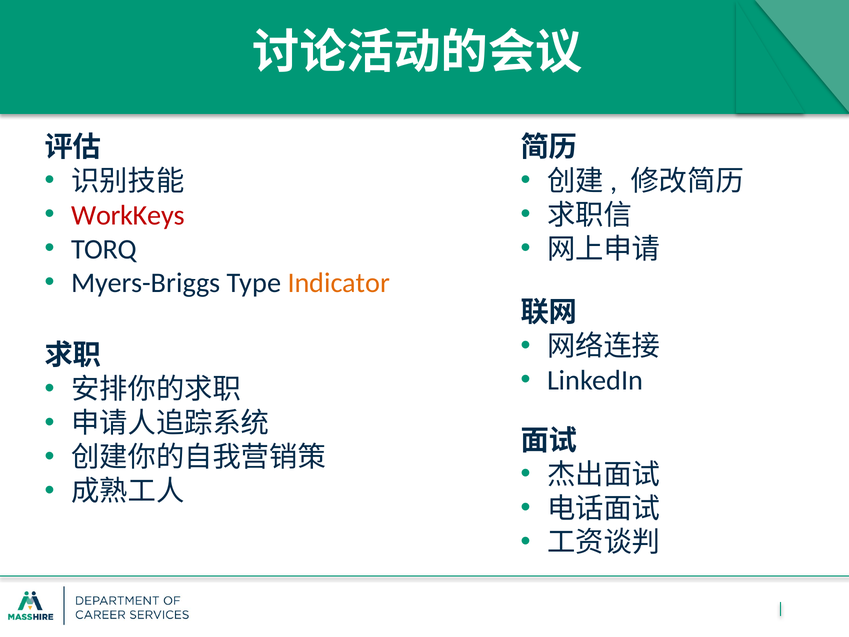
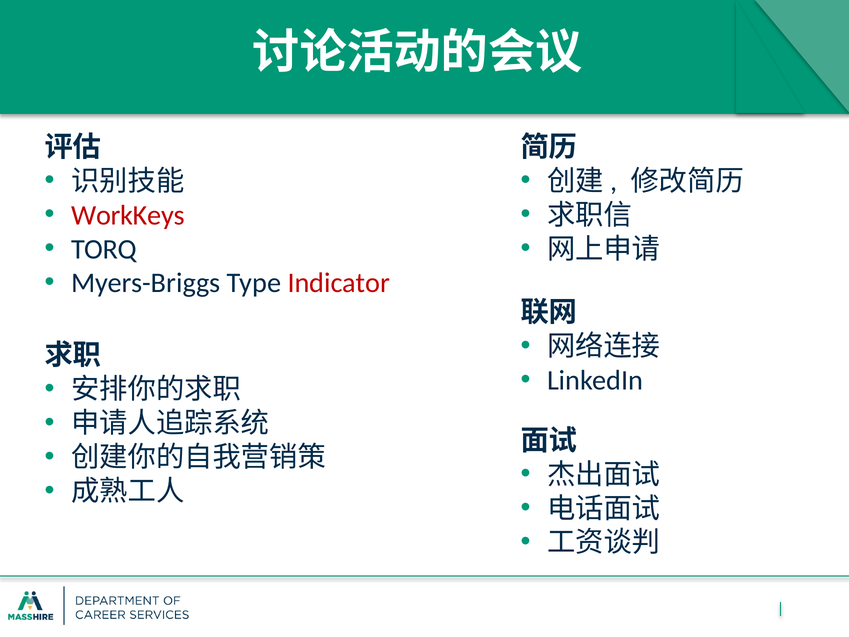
Indicator colour: orange -> red (339, 283)
